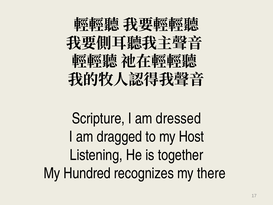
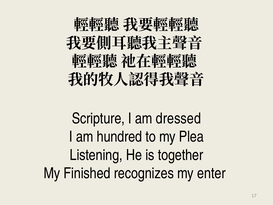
dragged: dragged -> hundred (119, 137)
Host: Host -> Plea (191, 137)
Hundred: Hundred -> Finished (87, 173)
there: there -> enter (211, 173)
